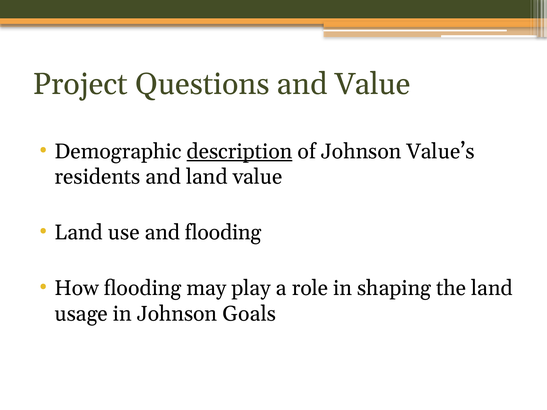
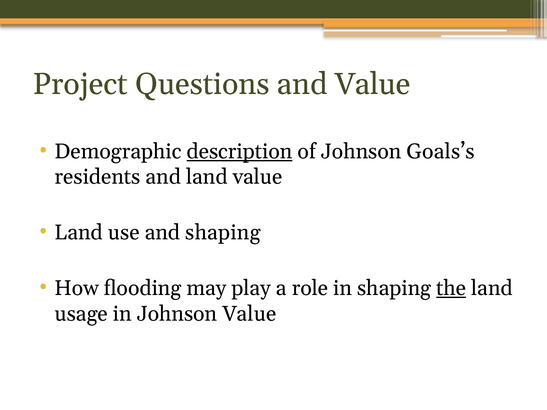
Value’s: Value’s -> Goals’s (441, 152)
and flooding: flooding -> shaping (223, 233)
the underline: none -> present (451, 288)
Johnson Goals: Goals -> Value (249, 314)
